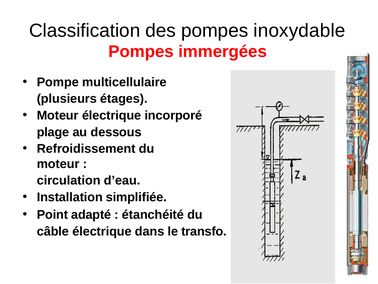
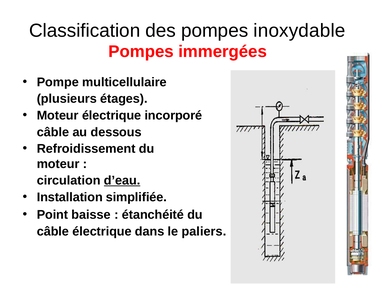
plage: plage -> câble (53, 132)
d’eau underline: none -> present (122, 180)
adapté: adapté -> baisse (91, 214)
transfo: transfo -> paliers (204, 231)
